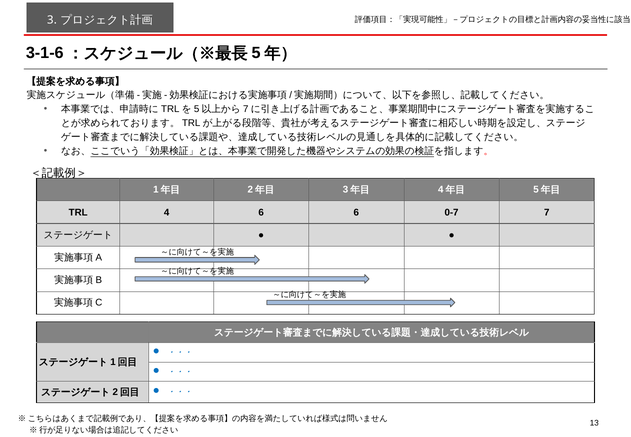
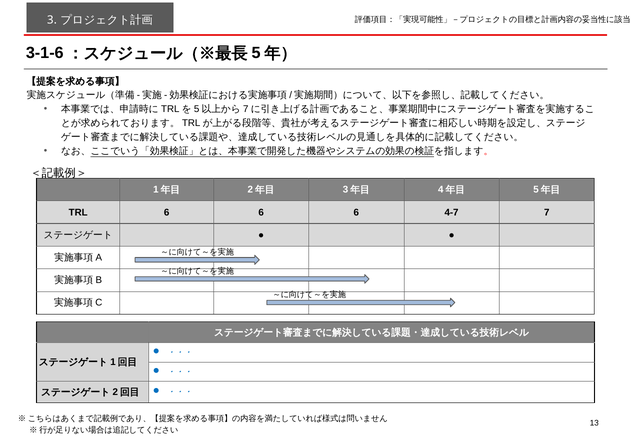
TRL 4: 4 -> 6 (167, 212)
0-7: 0-7 -> 4-7 (452, 212)
